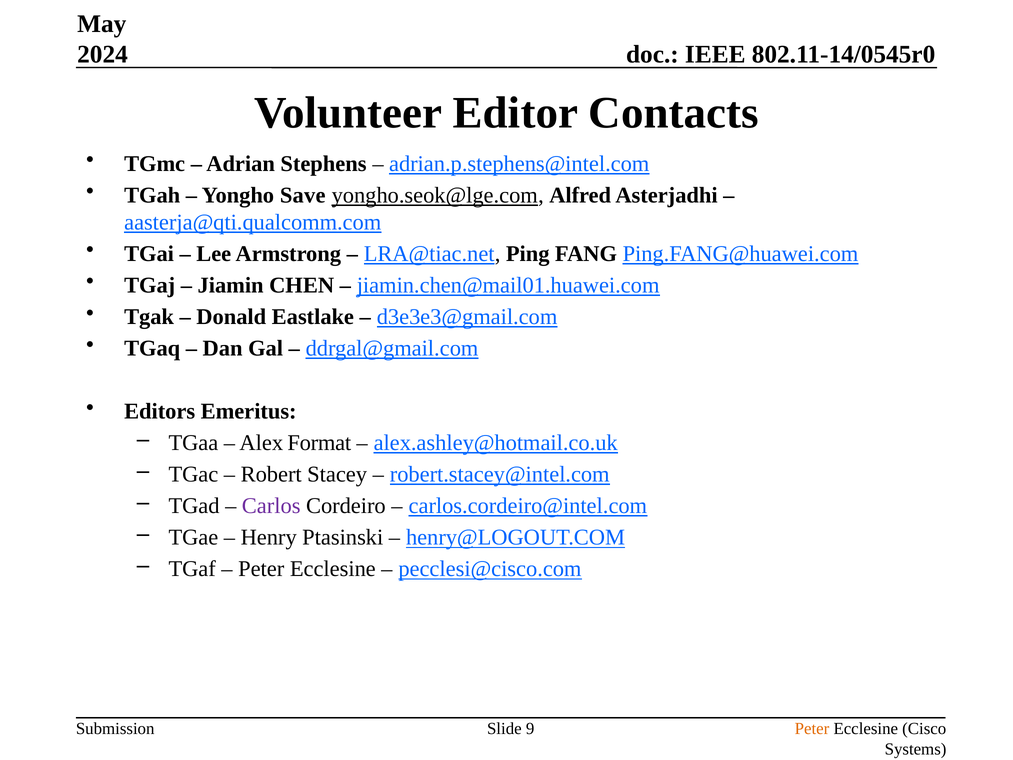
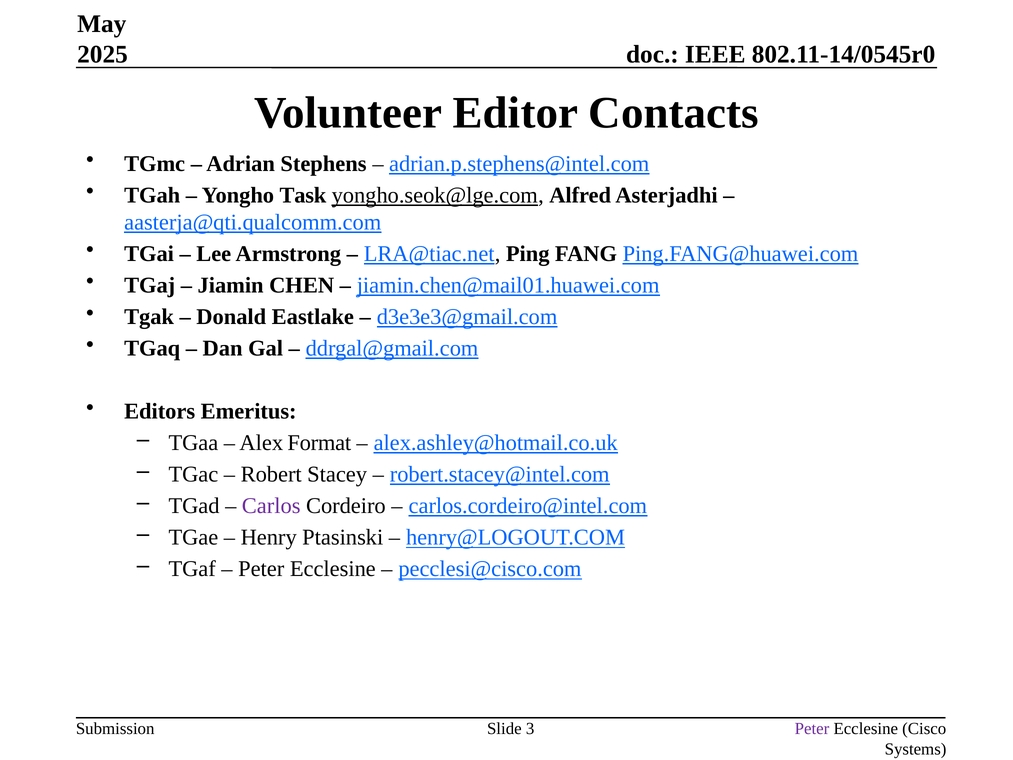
2024: 2024 -> 2025 (103, 54)
Save: Save -> Task (303, 195)
9: 9 -> 3 (530, 729)
Peter colour: orange -> purple (812, 729)
